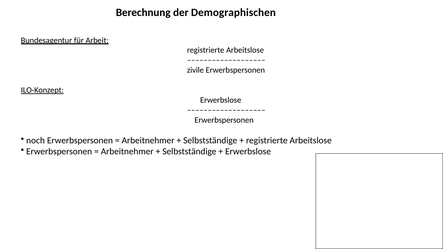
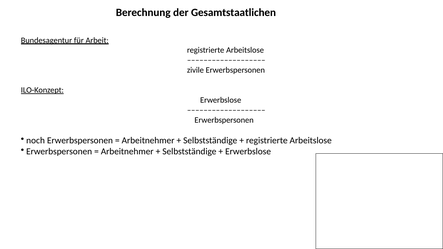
Demographischen: Demographischen -> Gesamtstaatlichen (234, 13)
